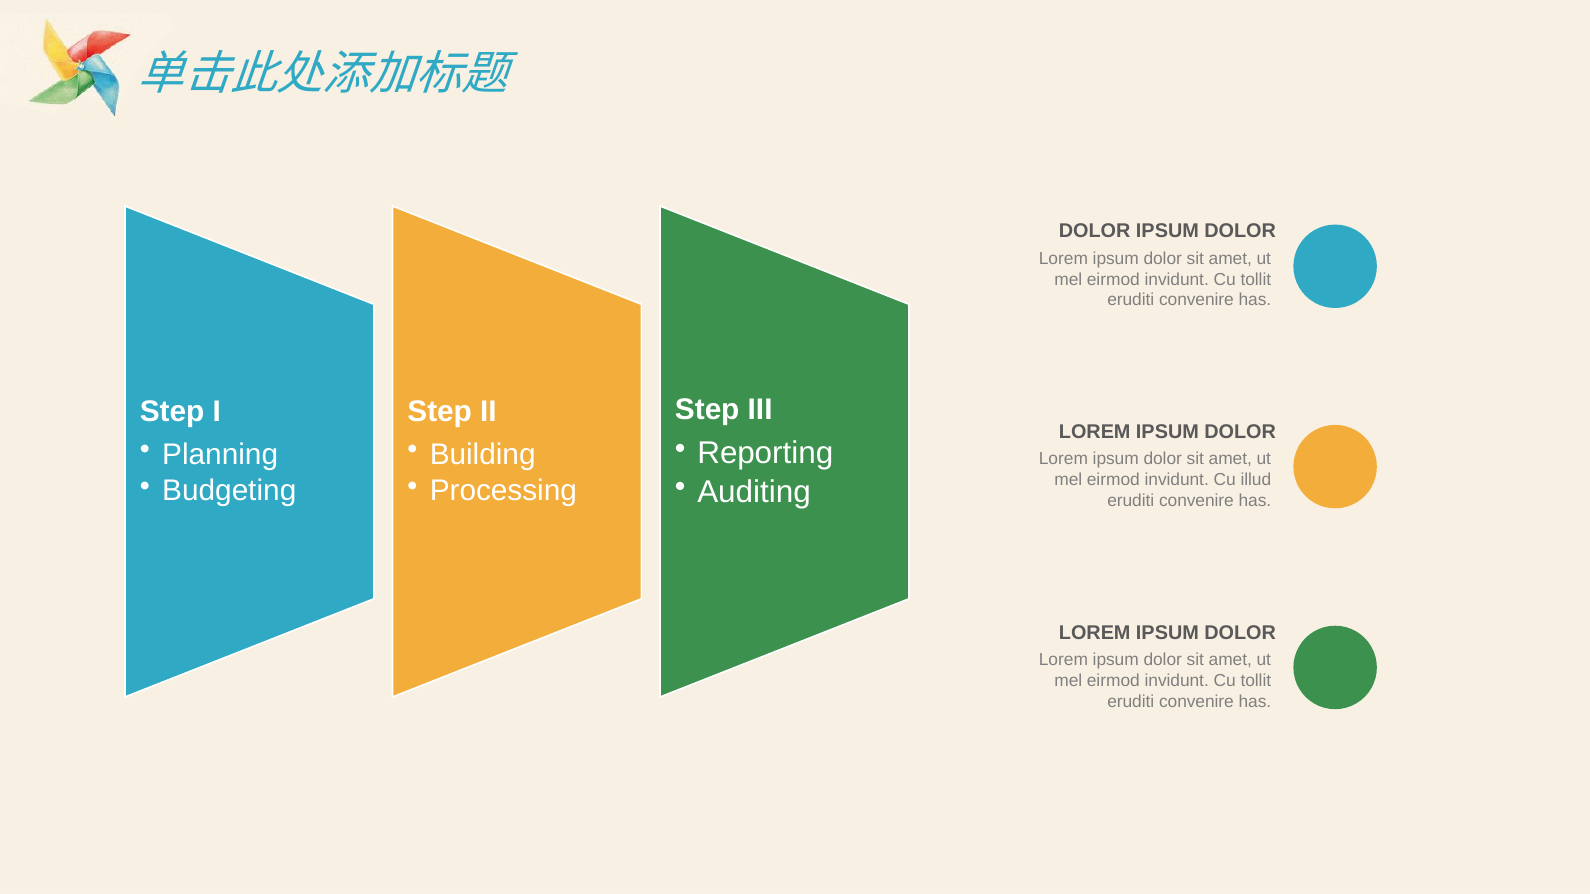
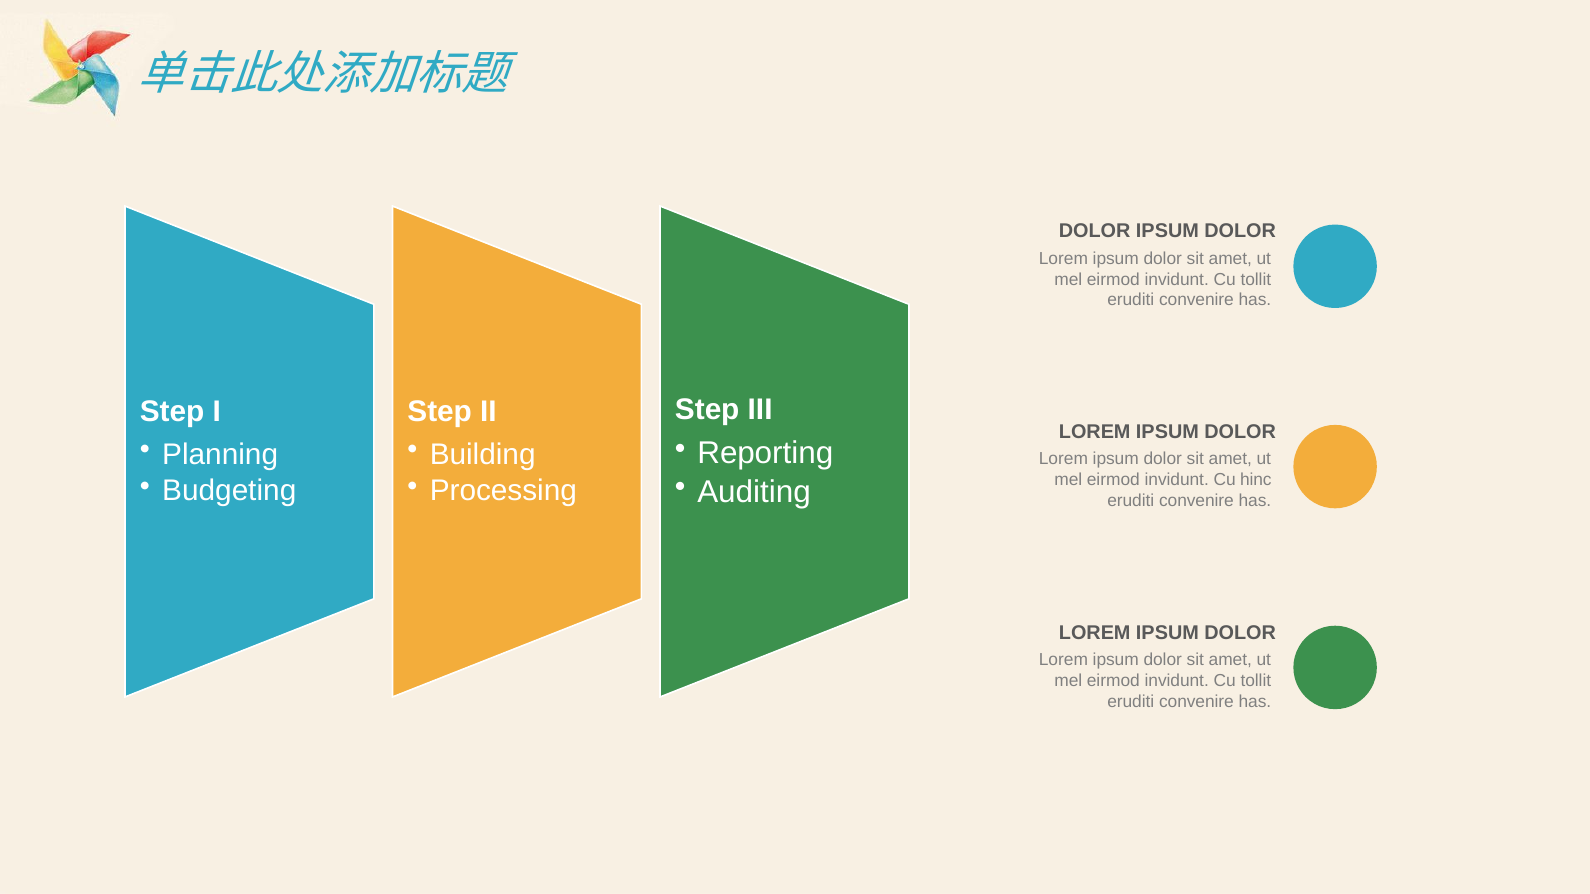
illud: illud -> hinc (1256, 480)
